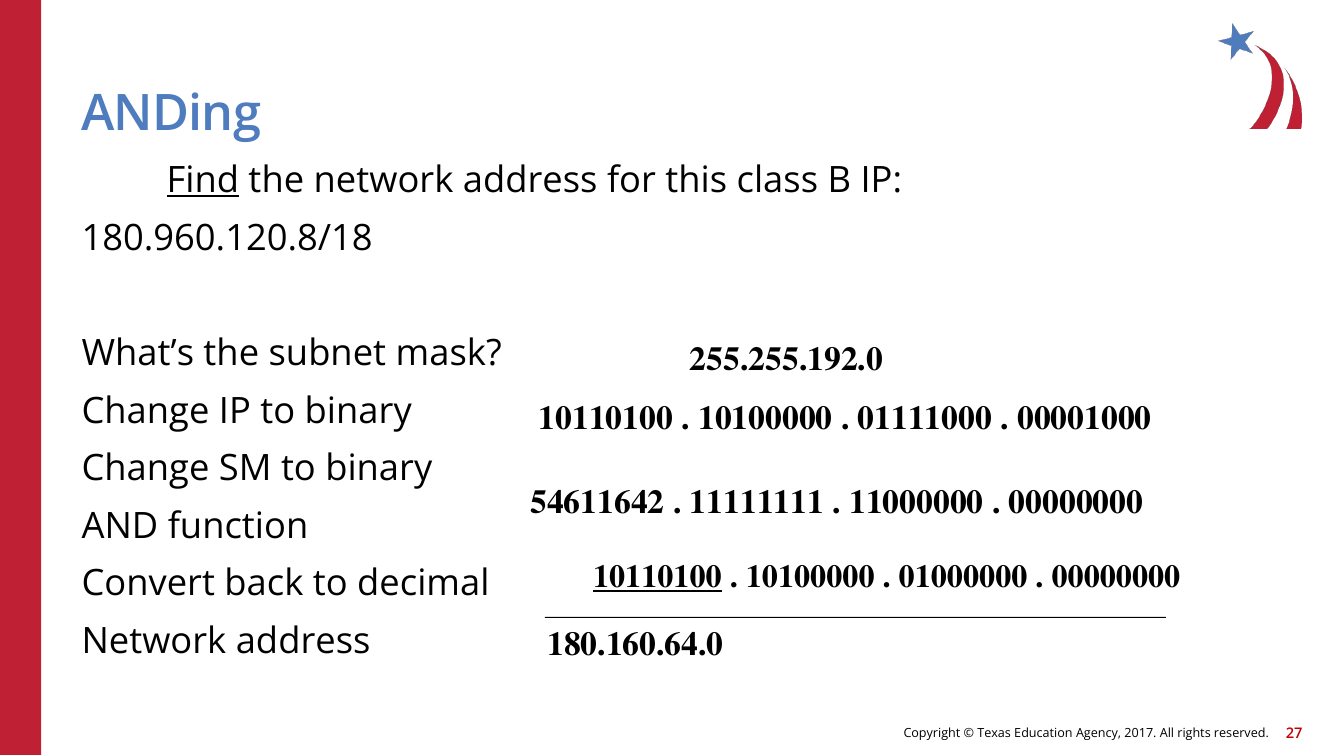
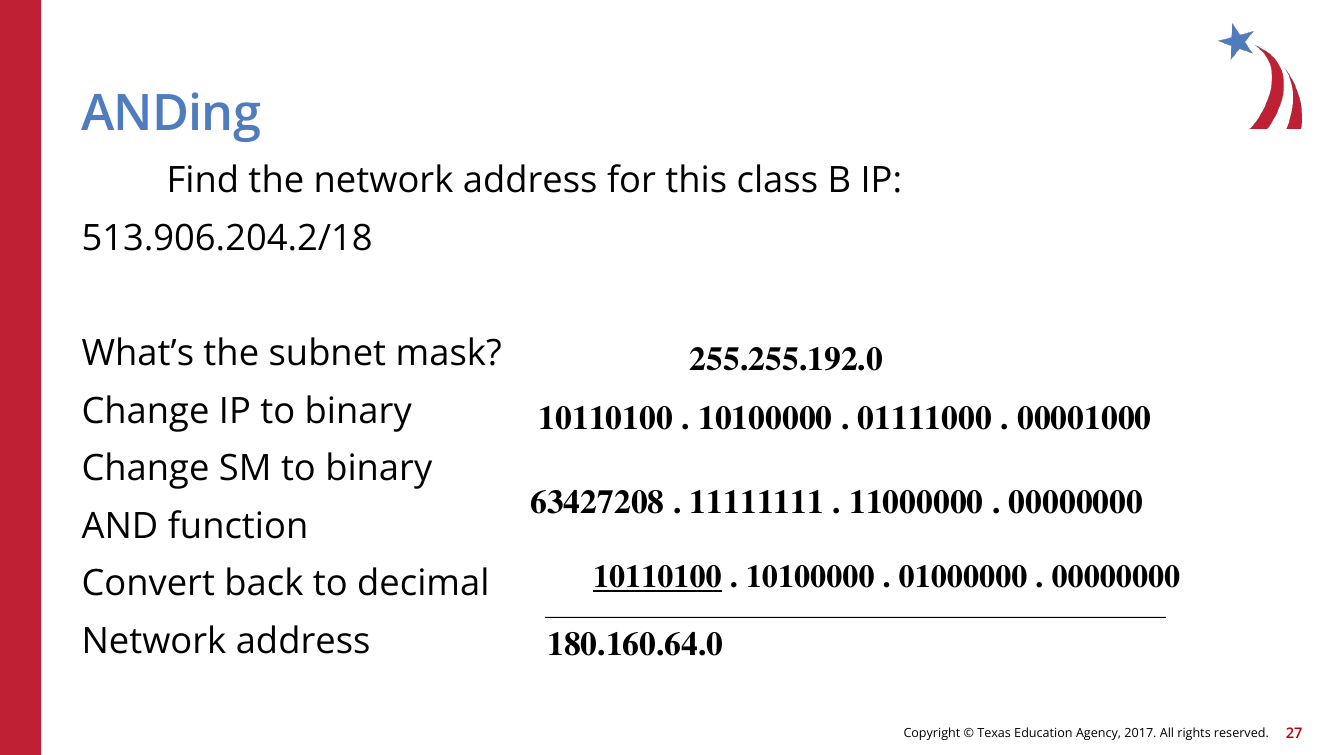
Find underline: present -> none (203, 181)
180.960.120.8/18: 180.960.120.8/18 -> 513.906.204.2/18 (227, 238)
54611642: 54611642 -> 63427208 (598, 503)
